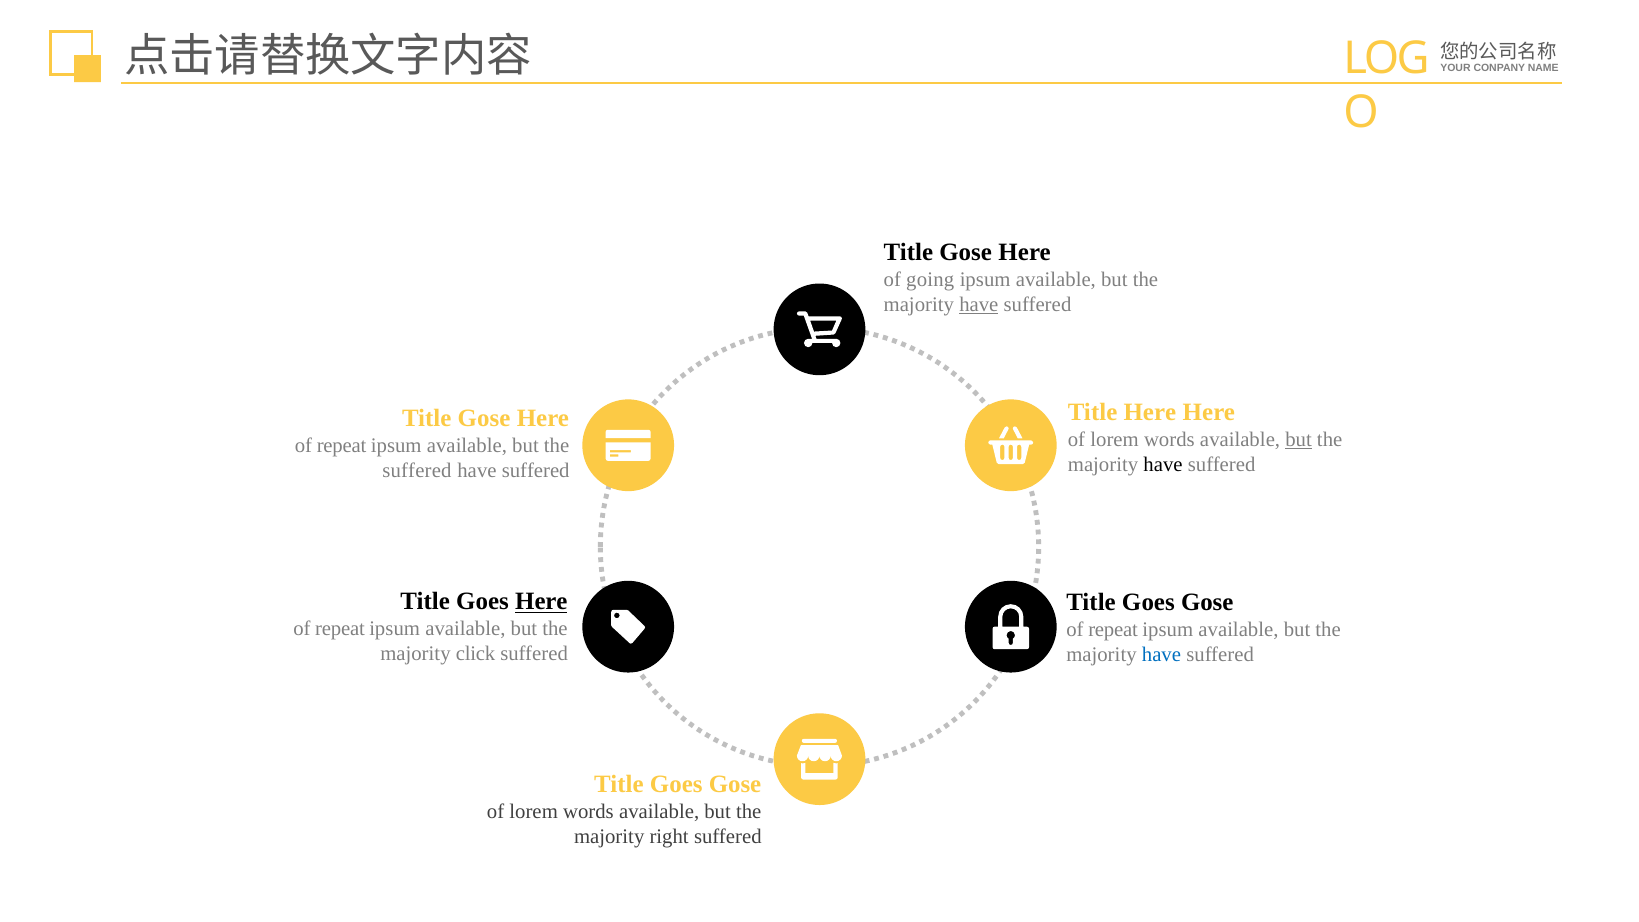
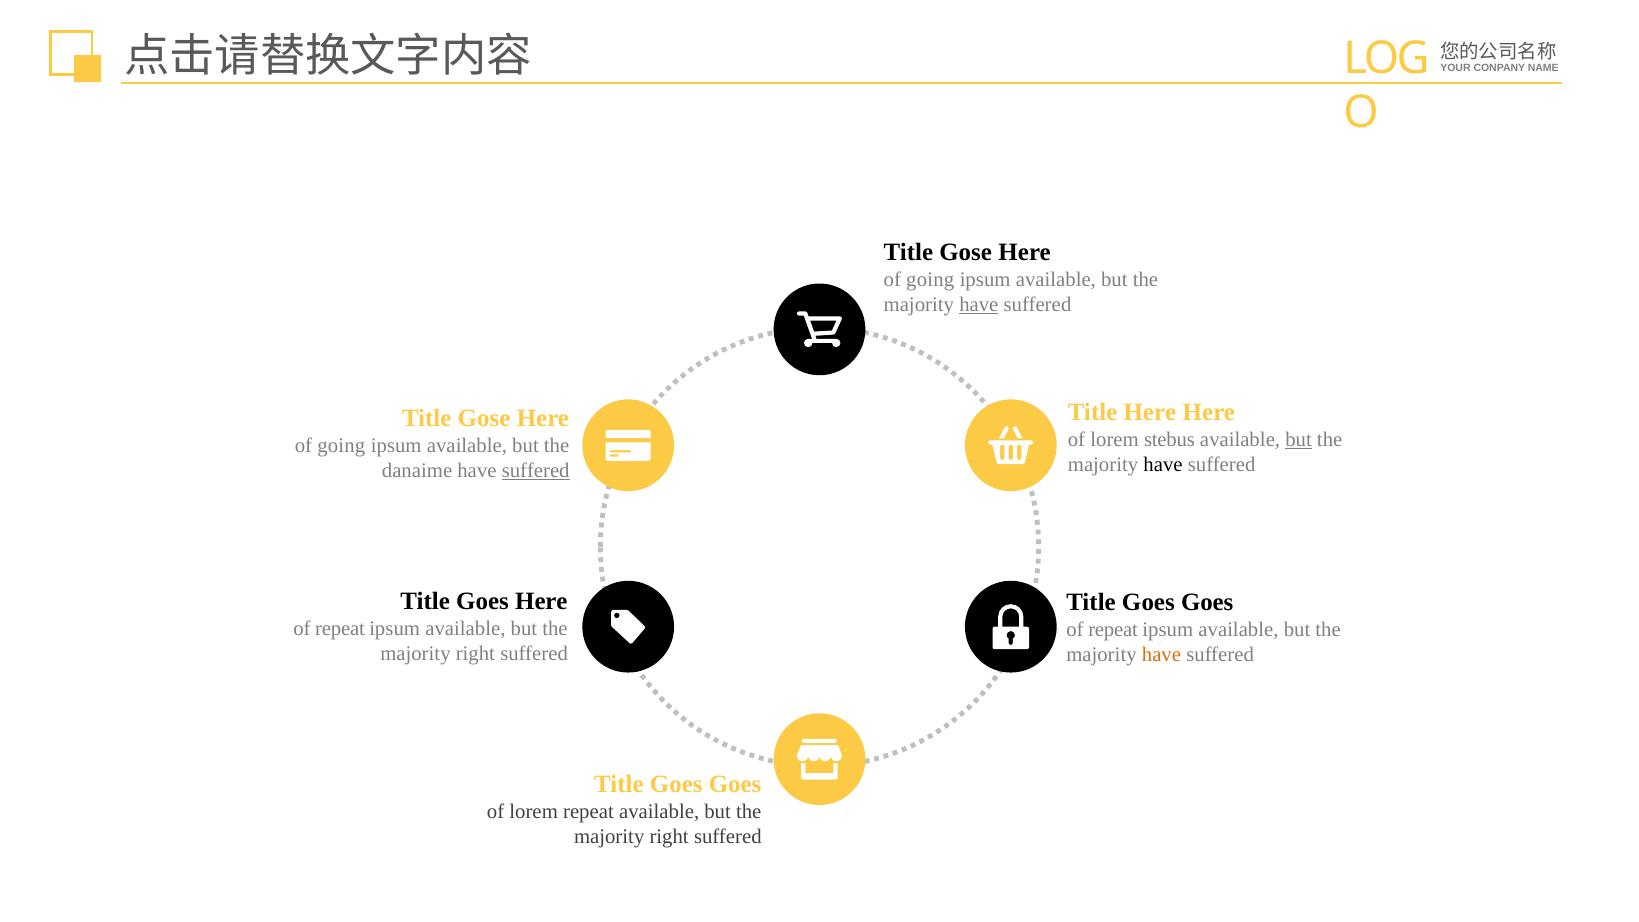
words: words -> stebus (1169, 440)
repeat: repeat -> going (341, 445)
suffered: suffered -> danaime (417, 470)
suffered underline: none -> present (536, 470)
Here underline: present -> none (541, 602)
Gose: Gose -> Goes (1207, 602)
click: click -> right (475, 654)
have colour: blue -> orange (1161, 654)
Gose: Gose -> Goes (735, 784)
words: words -> repeat (588, 812)
